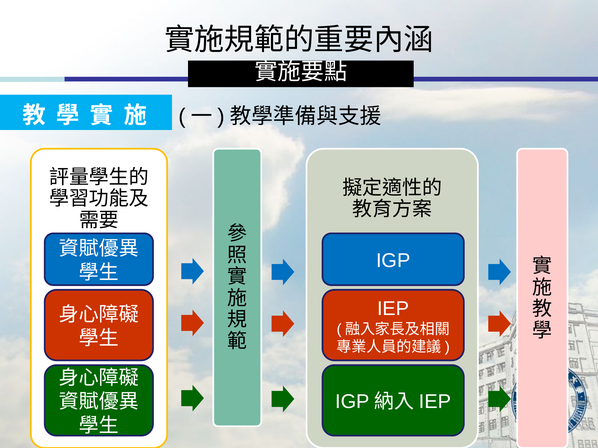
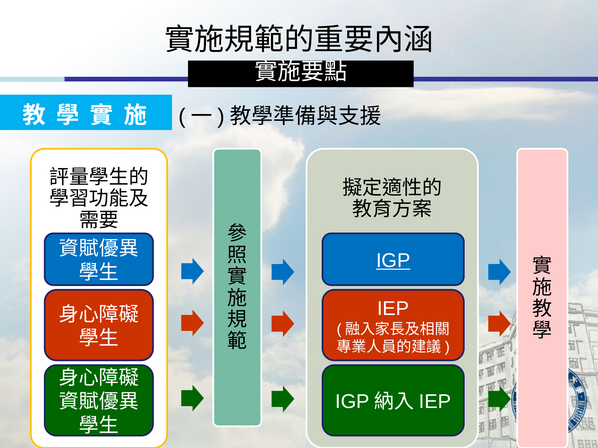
IGP underline: none -> present (393, 261)
